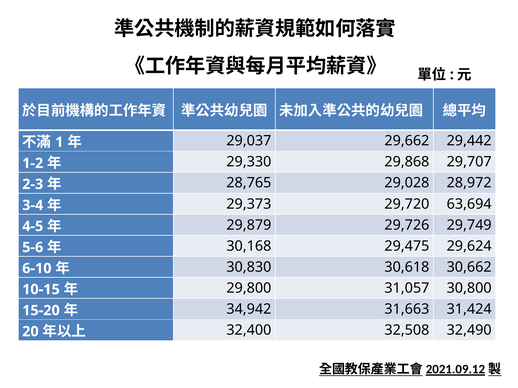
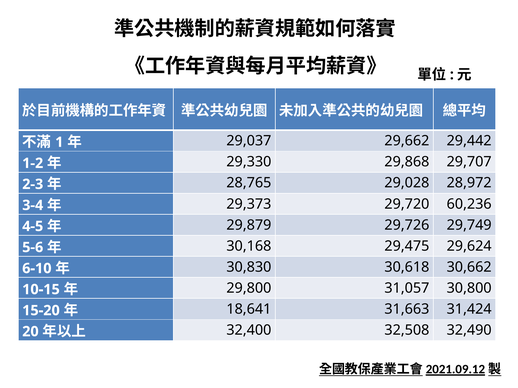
63,694: 63,694 -> 60,236 (469, 204)
34,942: 34,942 -> 18,641 (249, 310)
